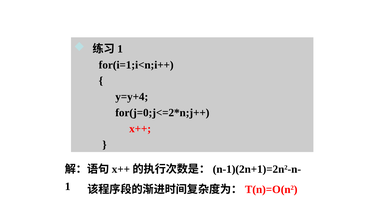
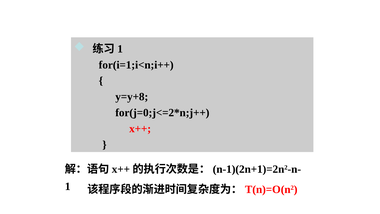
y=y+4: y=y+4 -> y=y+8 (132, 97)
